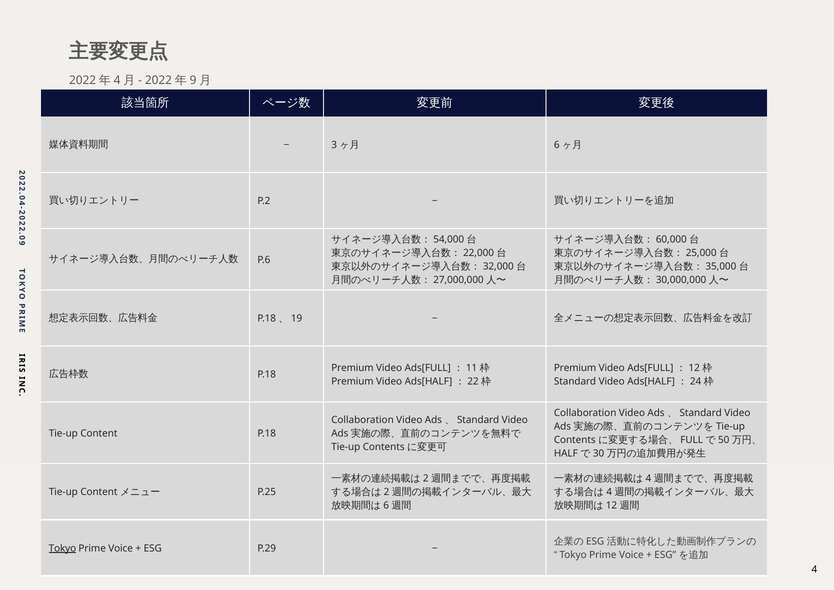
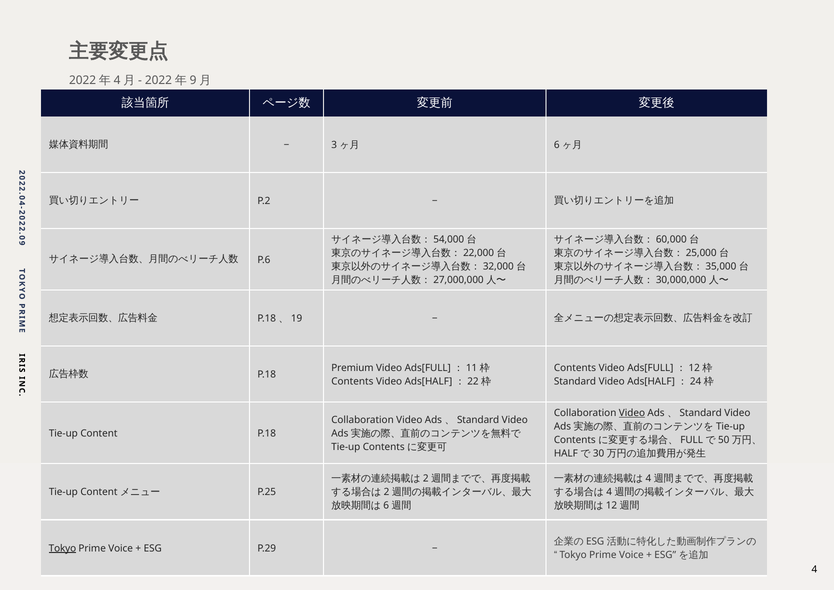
Premium: Premium -> Contents (575, 368)
Premium: Premium -> Contents (352, 381)
Video underline: none -> present (632, 413)
